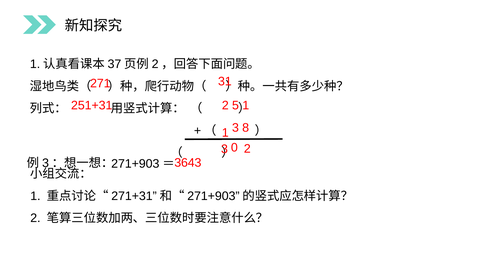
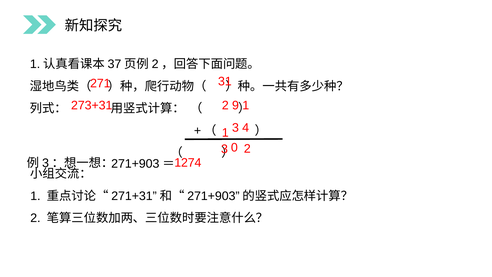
251+31: 251+31 -> 273+31 (92, 105)
5: 5 -> 9 (235, 105)
8: 8 -> 4 (246, 128)
3643: 3643 -> 1274 (188, 163)
